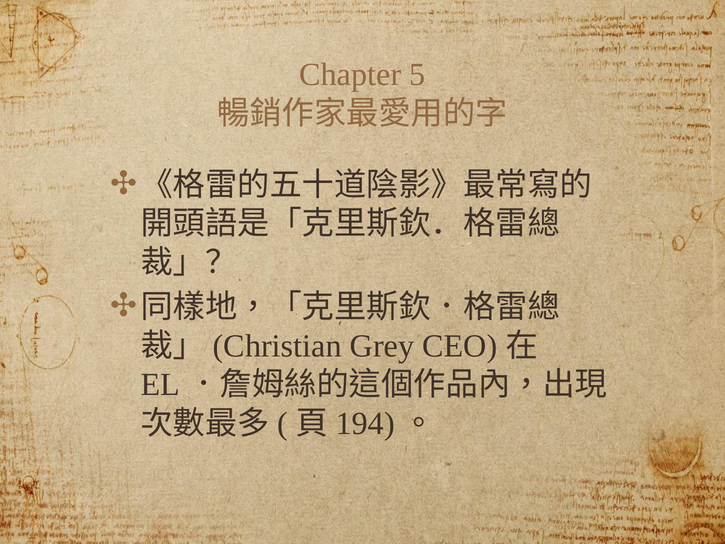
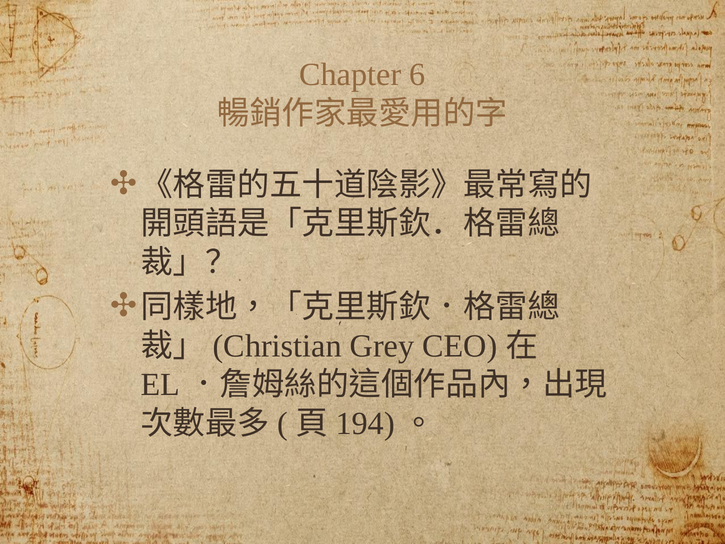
5: 5 -> 6 (417, 75)
